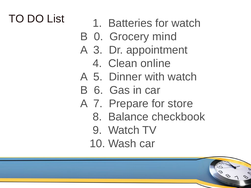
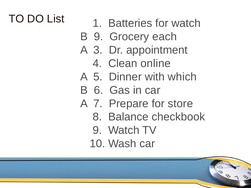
B 0: 0 -> 9 (99, 37)
mind: mind -> each (165, 37)
with watch: watch -> which (182, 77)
